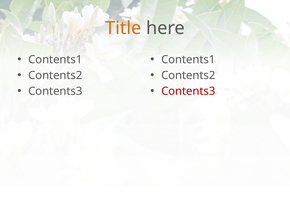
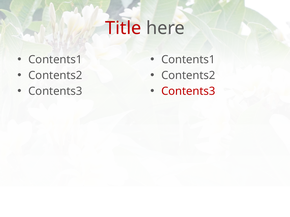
Title colour: orange -> red (123, 28)
